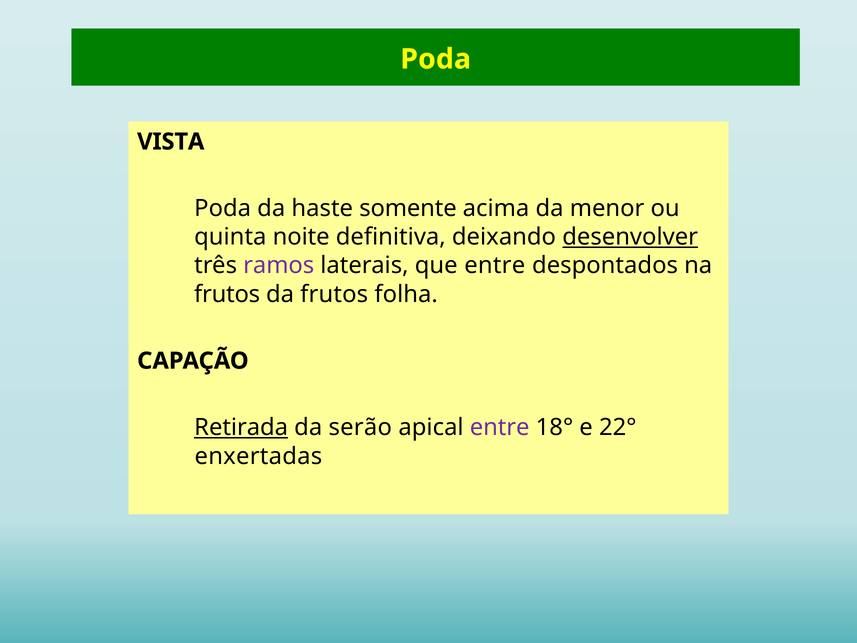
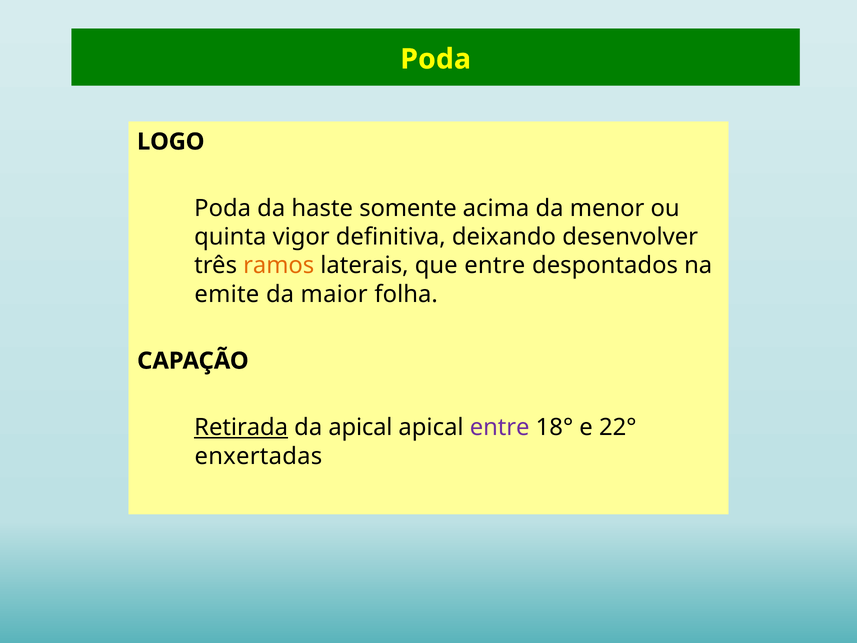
VISTA: VISTA -> LOGO (171, 142)
noite: noite -> vigor (301, 237)
desenvolver underline: present -> none (630, 237)
ramos colour: purple -> orange (279, 265)
frutos: frutos -> emite (227, 294)
da frutos: frutos -> maior (334, 294)
da serão: serão -> apical (360, 427)
